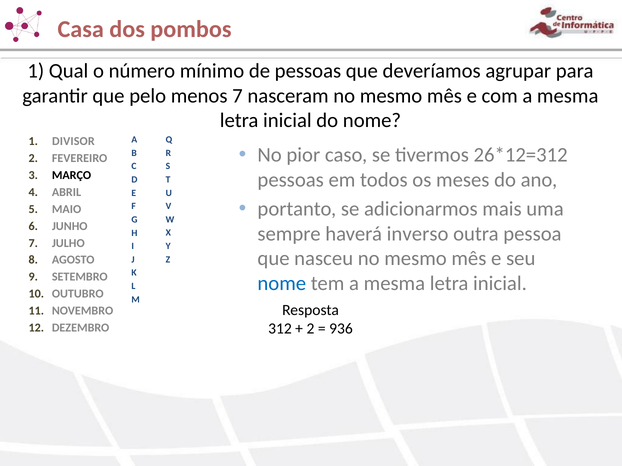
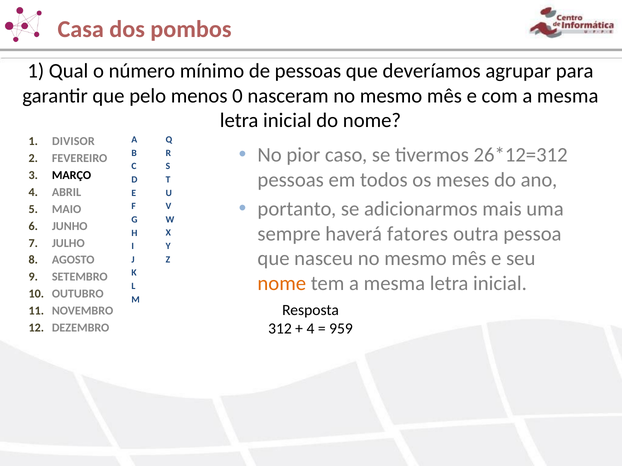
menos 7: 7 -> 0 (237, 96)
inverso: inverso -> fatores (418, 234)
nome colour: blue -> orange (282, 284)
2: 2 -> 4 (310, 329)
936: 936 -> 959 (341, 329)
